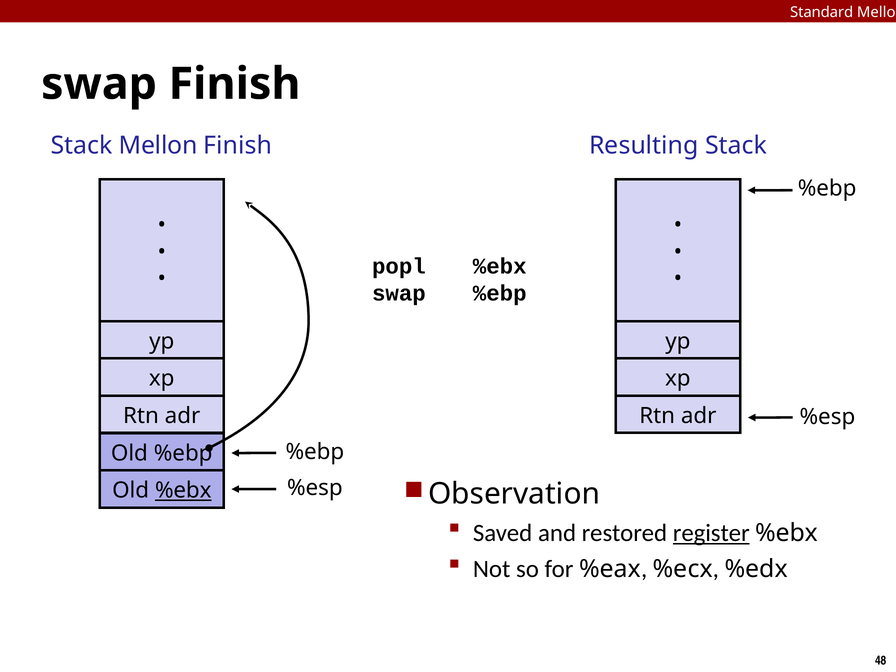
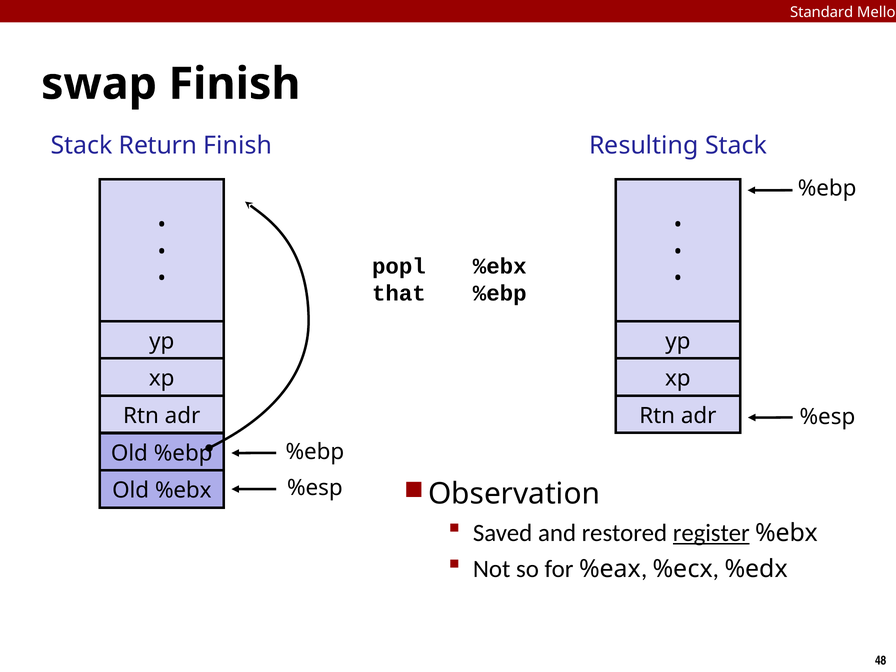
Stack Mellon: Mellon -> Return (158, 145)
swap: swap -> that (399, 293)
%ebx underline: present -> none (183, 491)
